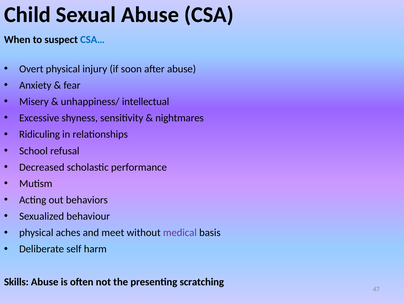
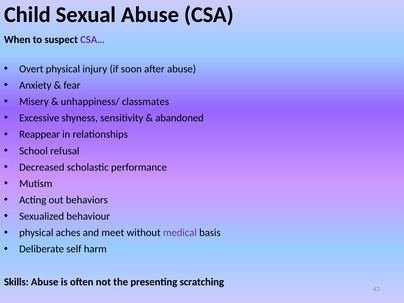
CSA… colour: blue -> purple (93, 40)
intellectual: intellectual -> classmates (146, 102)
nightmares: nightmares -> abandoned (180, 118)
Ridiculing: Ridiculing -> Reappear (40, 134)
